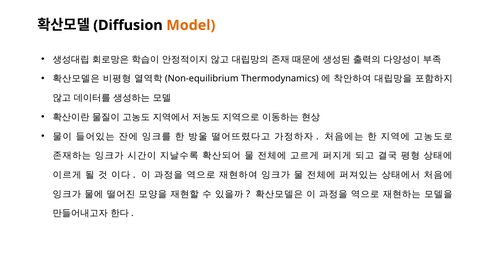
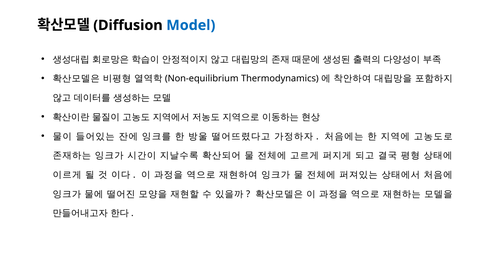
Model colour: orange -> blue (191, 25)
